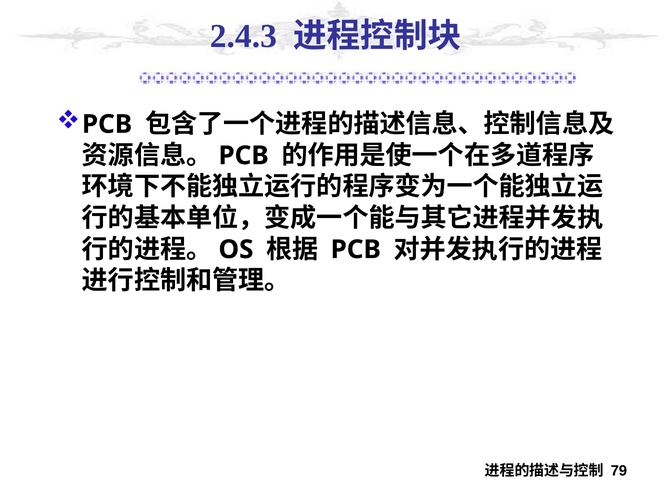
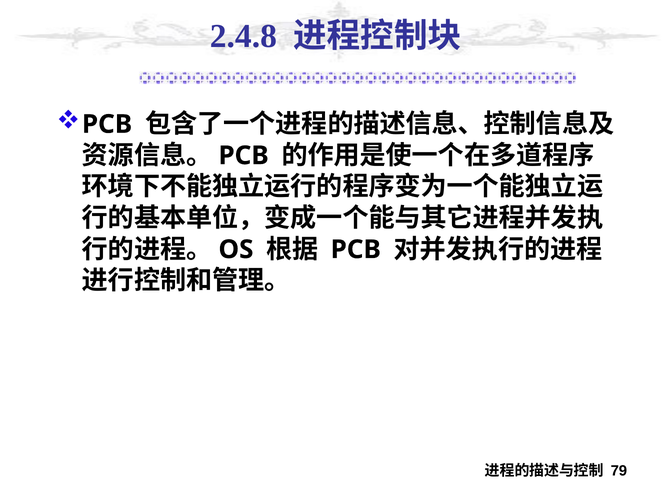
2.4.3: 2.4.3 -> 2.4.8 (243, 36)
